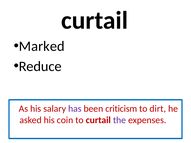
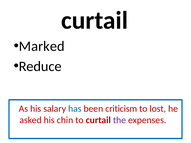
has colour: purple -> blue (75, 109)
dirt: dirt -> lost (158, 109)
coin: coin -> chin (65, 120)
